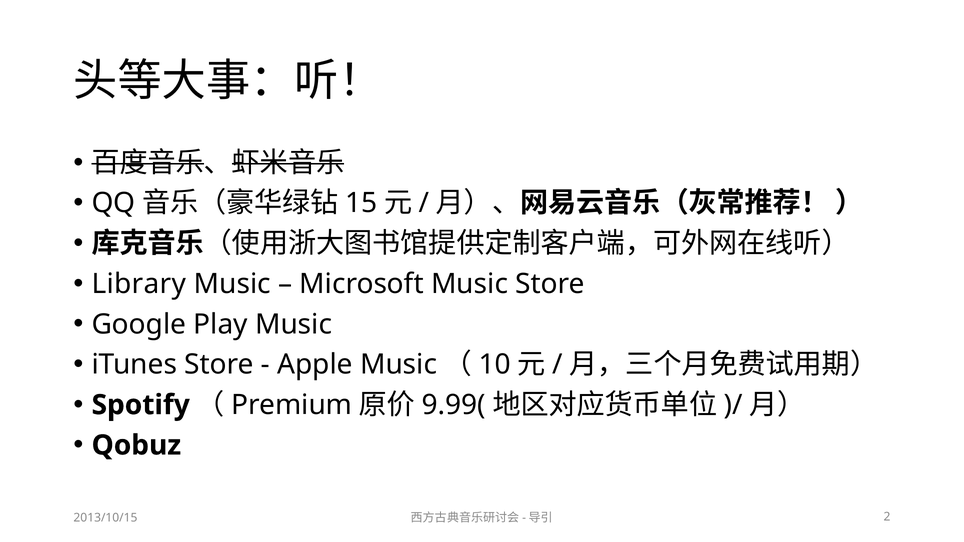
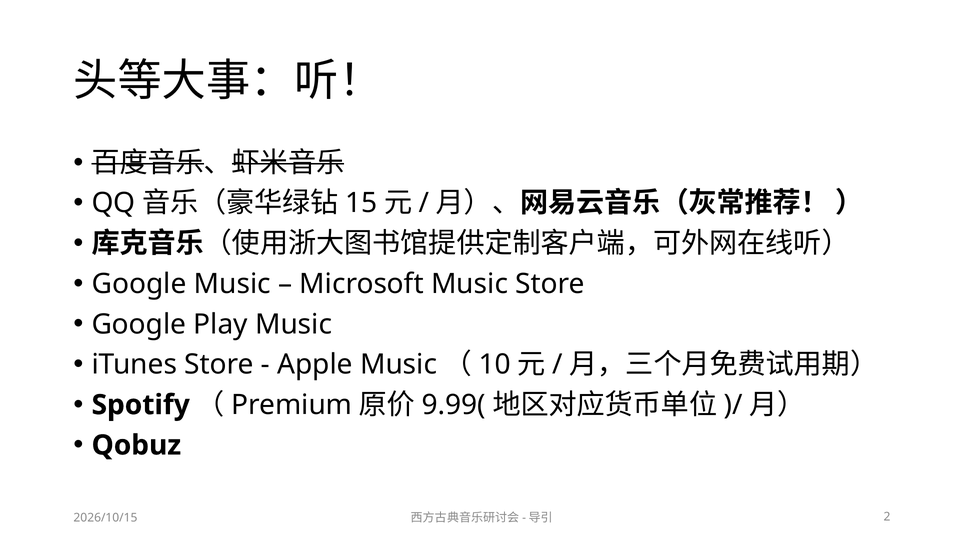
Library: Library -> Google (139, 284)
2013/10/15: 2013/10/15 -> 2026/10/15 (105, 518)
